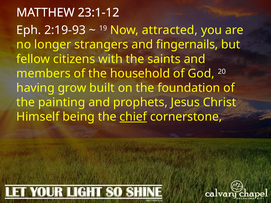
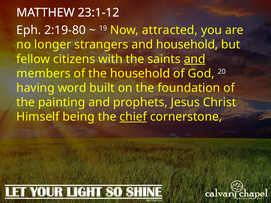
2:19-93: 2:19-93 -> 2:19-80 (65, 30)
and fingernails: fingernails -> household (187, 45)
and underline: none -> present (195, 59)
grow: grow -> word (72, 88)
